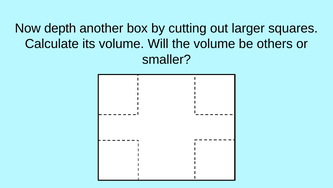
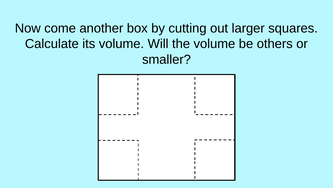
depth: depth -> come (60, 28)
